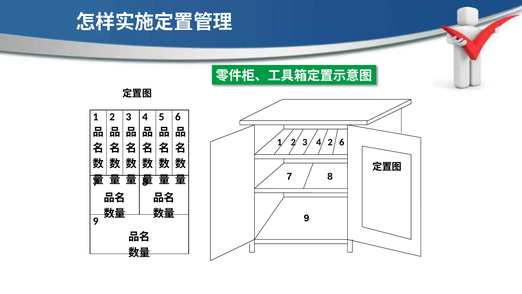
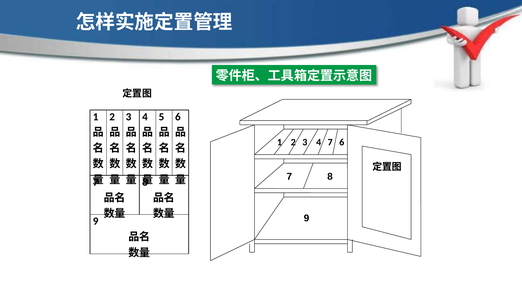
4 2: 2 -> 7 (330, 142)
